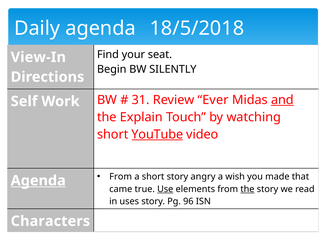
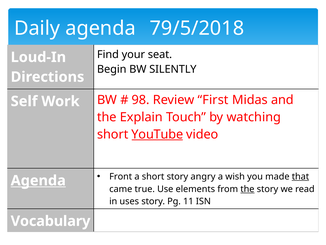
18/5/2018: 18/5/2018 -> 79/5/2018 (197, 28)
View-In: View-In -> Loud-In (38, 57)
31: 31 -> 98 (141, 100)
Ever: Ever -> First (213, 100)
and underline: present -> none (282, 100)
From: From -> Front (121, 176)
that underline: none -> present (300, 176)
Use underline: present -> none (165, 189)
96: 96 -> 11 (188, 201)
Characters: Characters -> Vocabulary (51, 221)
